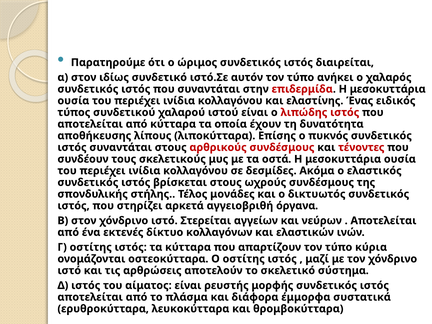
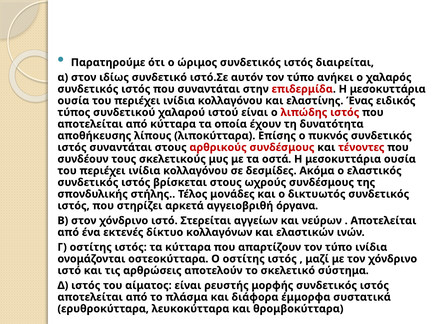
τύπο κύρια: κύρια -> ινίδια (371, 247)
